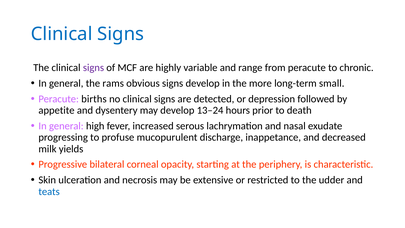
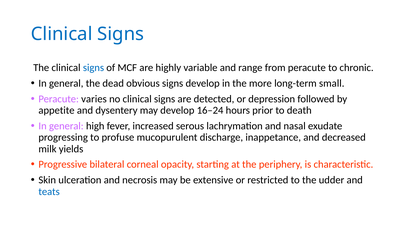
signs colour: purple -> blue (93, 68)
rams: rams -> dead (113, 83)
births: births -> varies (94, 99)
13–24: 13–24 -> 16–24 (210, 110)
